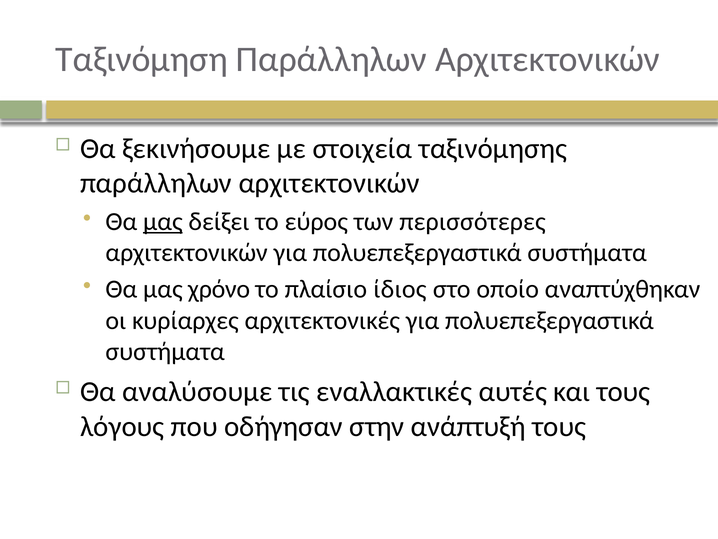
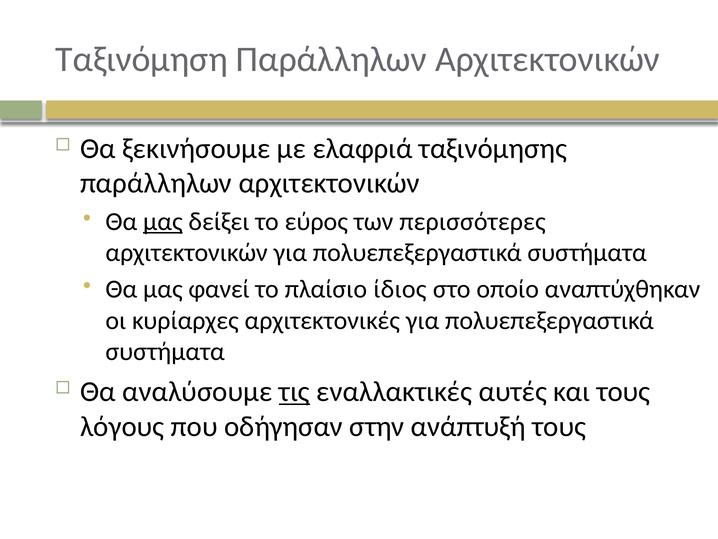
στοιχεία: στοιχεία -> ελαφριά (363, 149)
χρόνο: χρόνο -> φανεί (219, 289)
τις underline: none -> present (294, 391)
